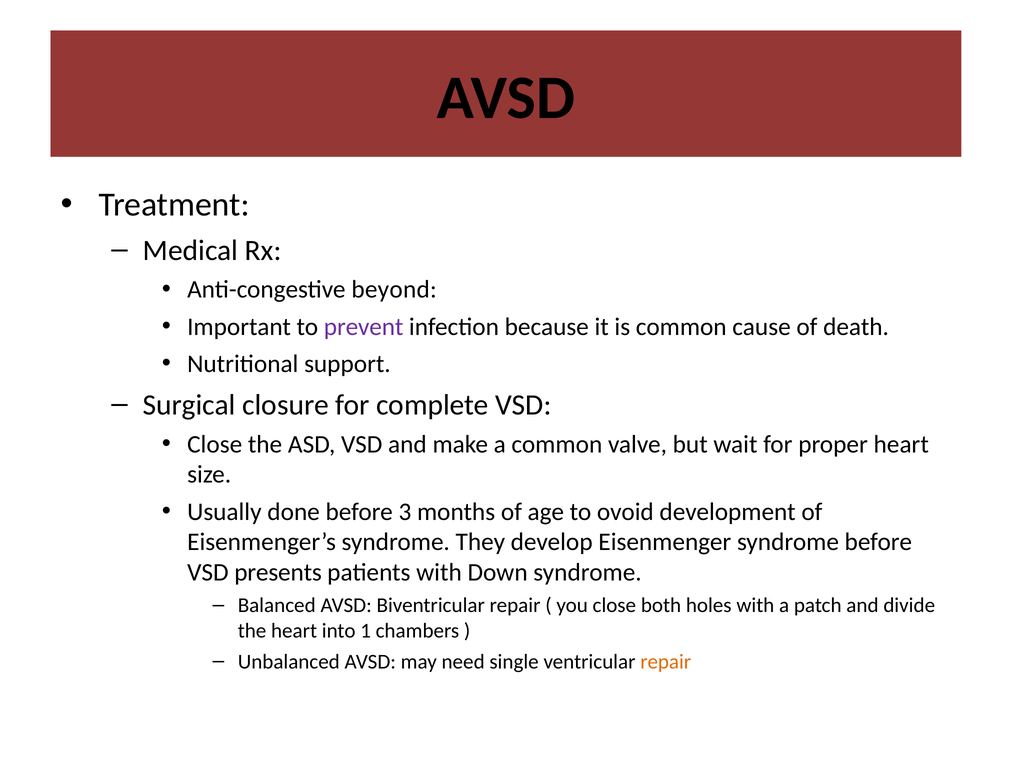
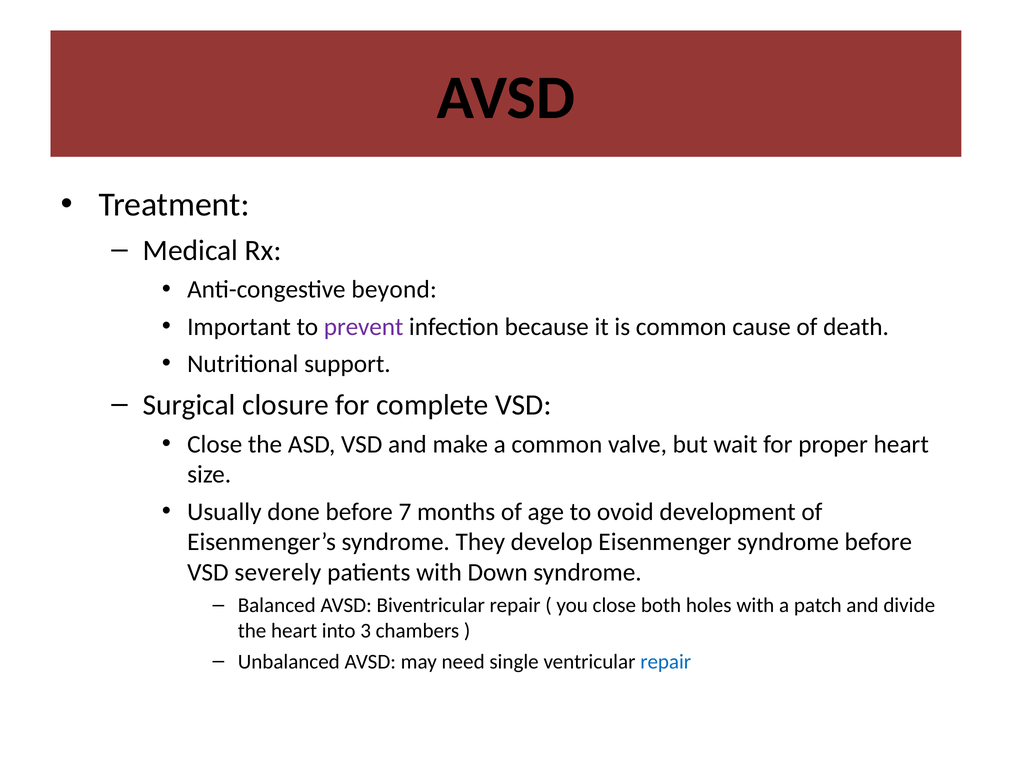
3: 3 -> 7 (405, 512)
presents: presents -> severely (278, 572)
1: 1 -> 3 (366, 631)
repair colour: orange -> blue (666, 662)
